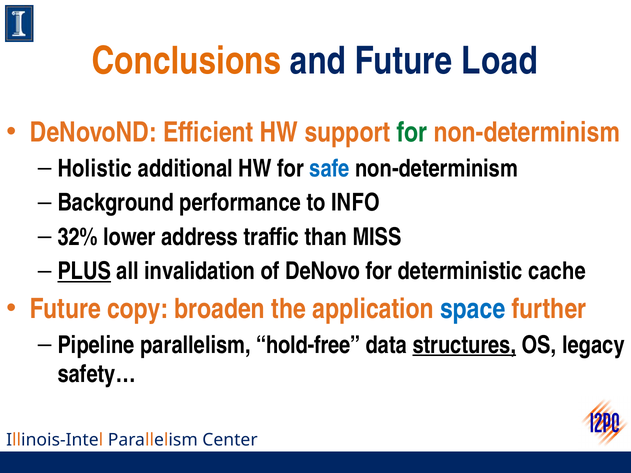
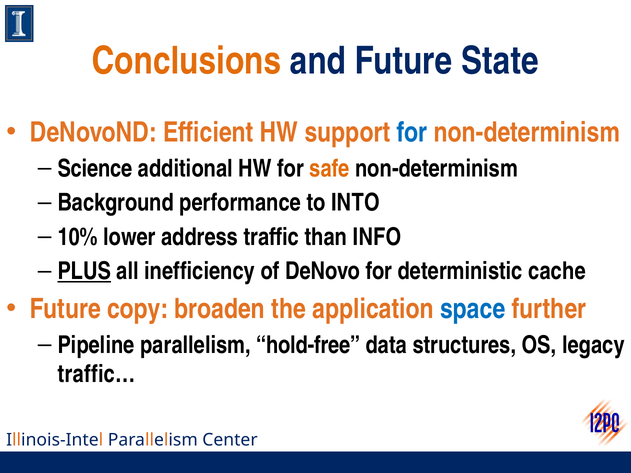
Load: Load -> State (500, 61)
for colour: green -> blue (412, 132)
Holistic: Holistic -> Science (95, 169)
safe colour: blue -> orange (330, 169)
INFO: INFO -> INTO (355, 203)
32%: 32% -> 10% (78, 237)
MISS: MISS -> INFO (377, 237)
invalidation: invalidation -> inefficiency (200, 272)
structures underline: present -> none (464, 345)
safety…: safety… -> traffic… (97, 375)
